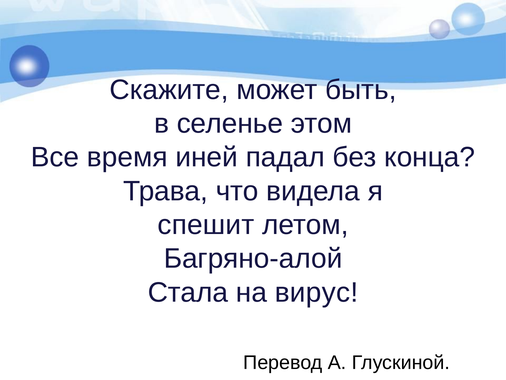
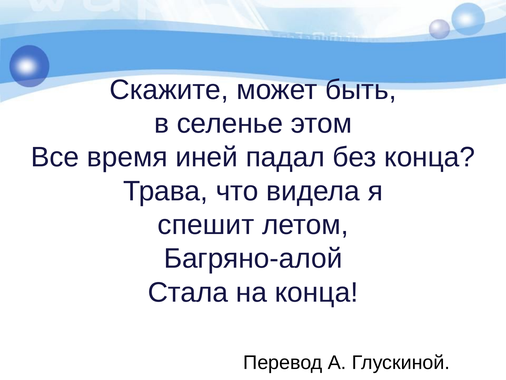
на вирус: вирус -> конца (317, 292)
